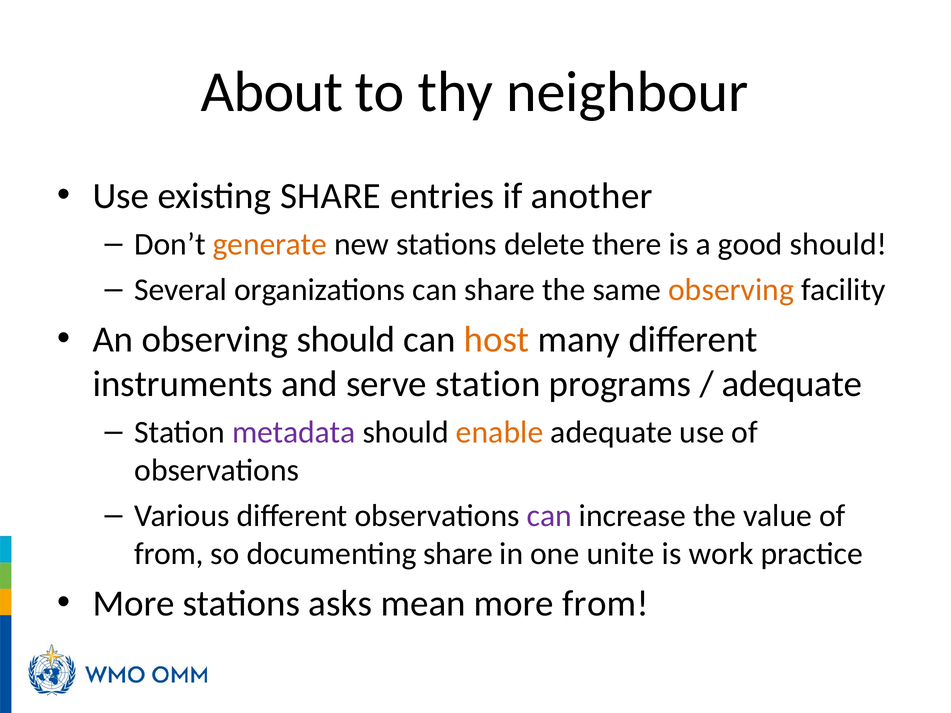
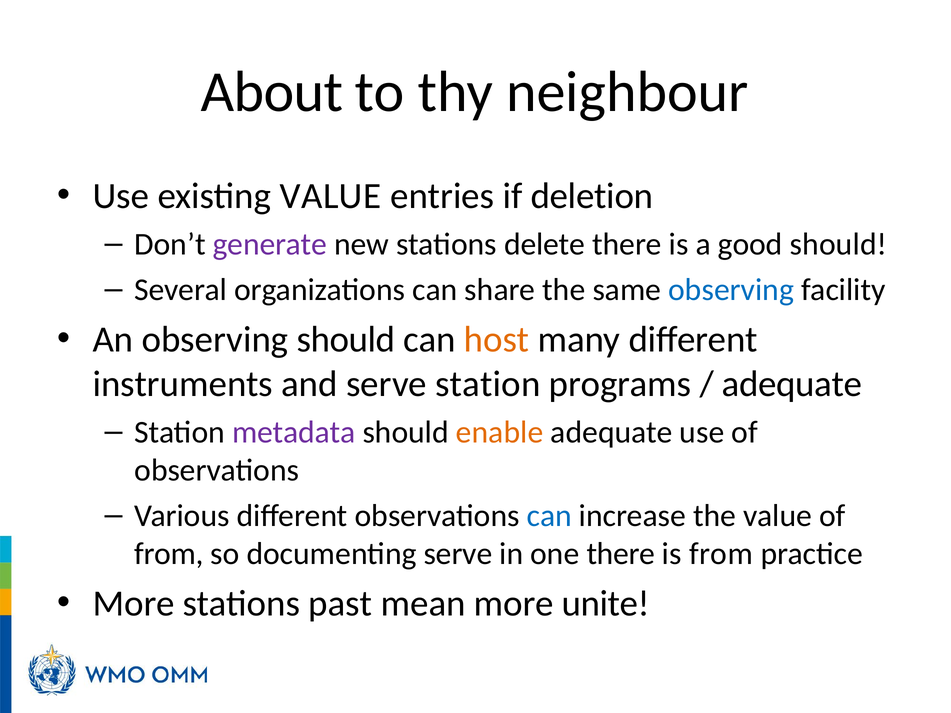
existing SHARE: SHARE -> VALUE (331, 196)
another: another -> deletion (592, 196)
generate colour: orange -> purple (270, 244)
observing colour: orange -> blue (731, 290)
can colour: purple -> blue (549, 516)
documenting share: share -> serve (458, 554)
one unite: unite -> there (621, 554)
is work: work -> from (721, 554)
asks: asks -> past (340, 604)
more from: from -> unite (606, 604)
